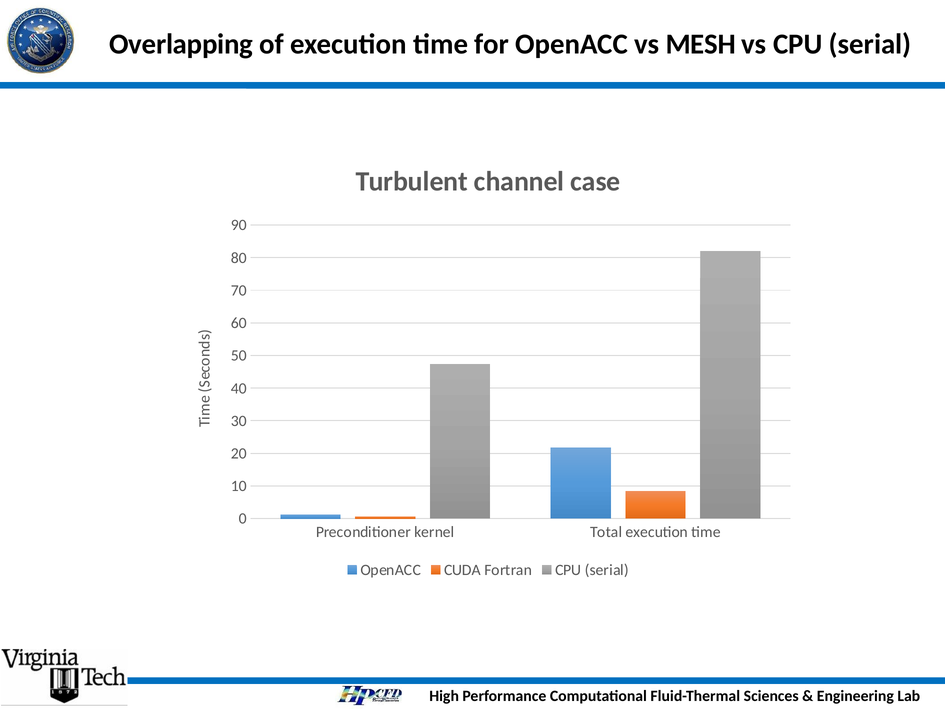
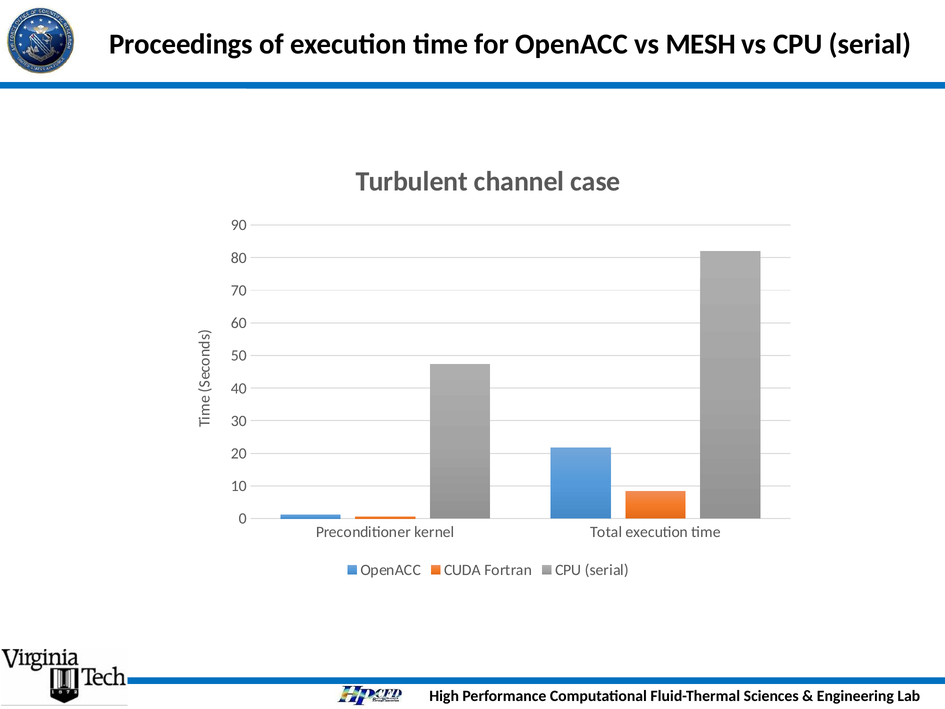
Overlapping: Overlapping -> Proceedings (181, 44)
